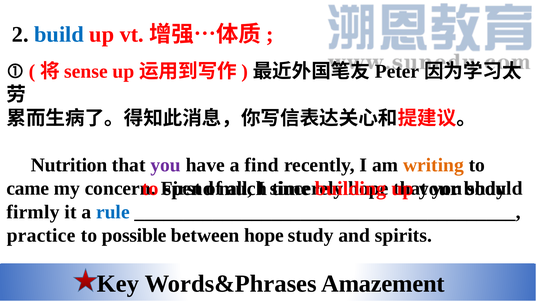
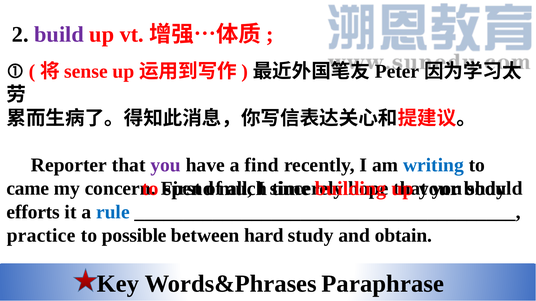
build colour: blue -> purple (59, 35)
Nutrition: Nutrition -> Reporter (69, 165)
writing colour: orange -> blue (433, 165)
firmly: firmly -> efforts (33, 212)
between hope: hope -> hard (264, 236)
spirits: spirits -> obtain (403, 236)
Amazement: Amazement -> Paraphrase (383, 284)
